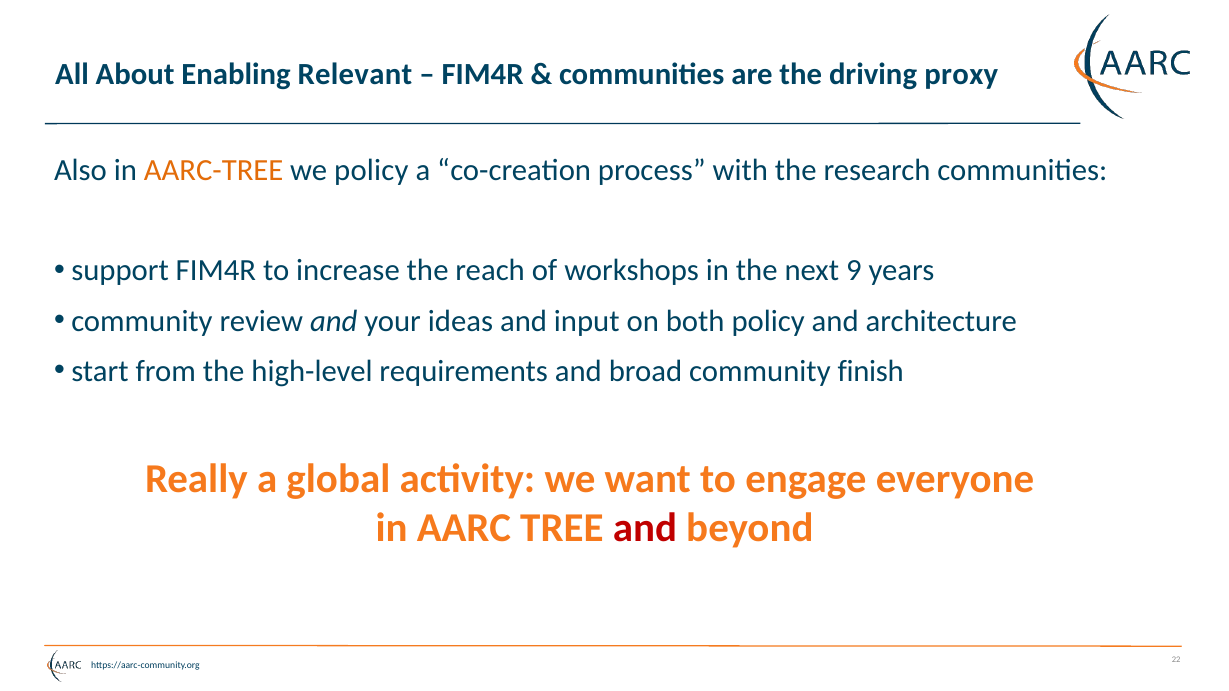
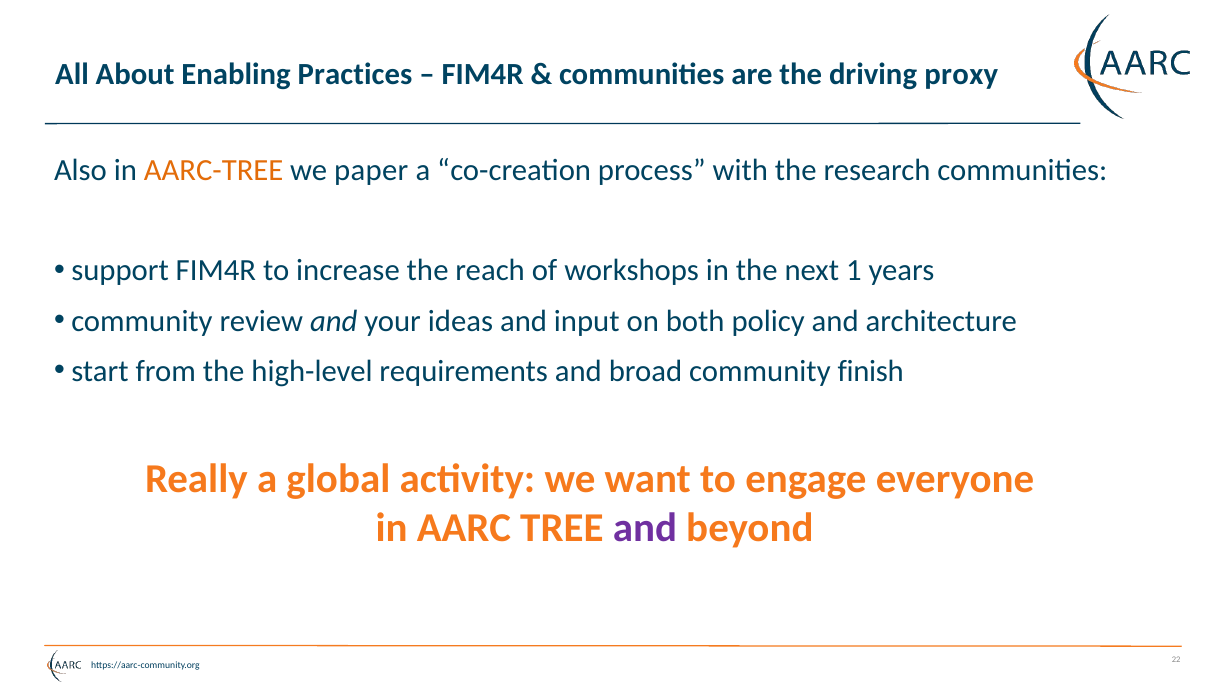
Relevant: Relevant -> Practices (355, 74)
we policy: policy -> paper (371, 170)
9: 9 -> 1 (854, 271)
and colour: red -> purple (645, 528)
